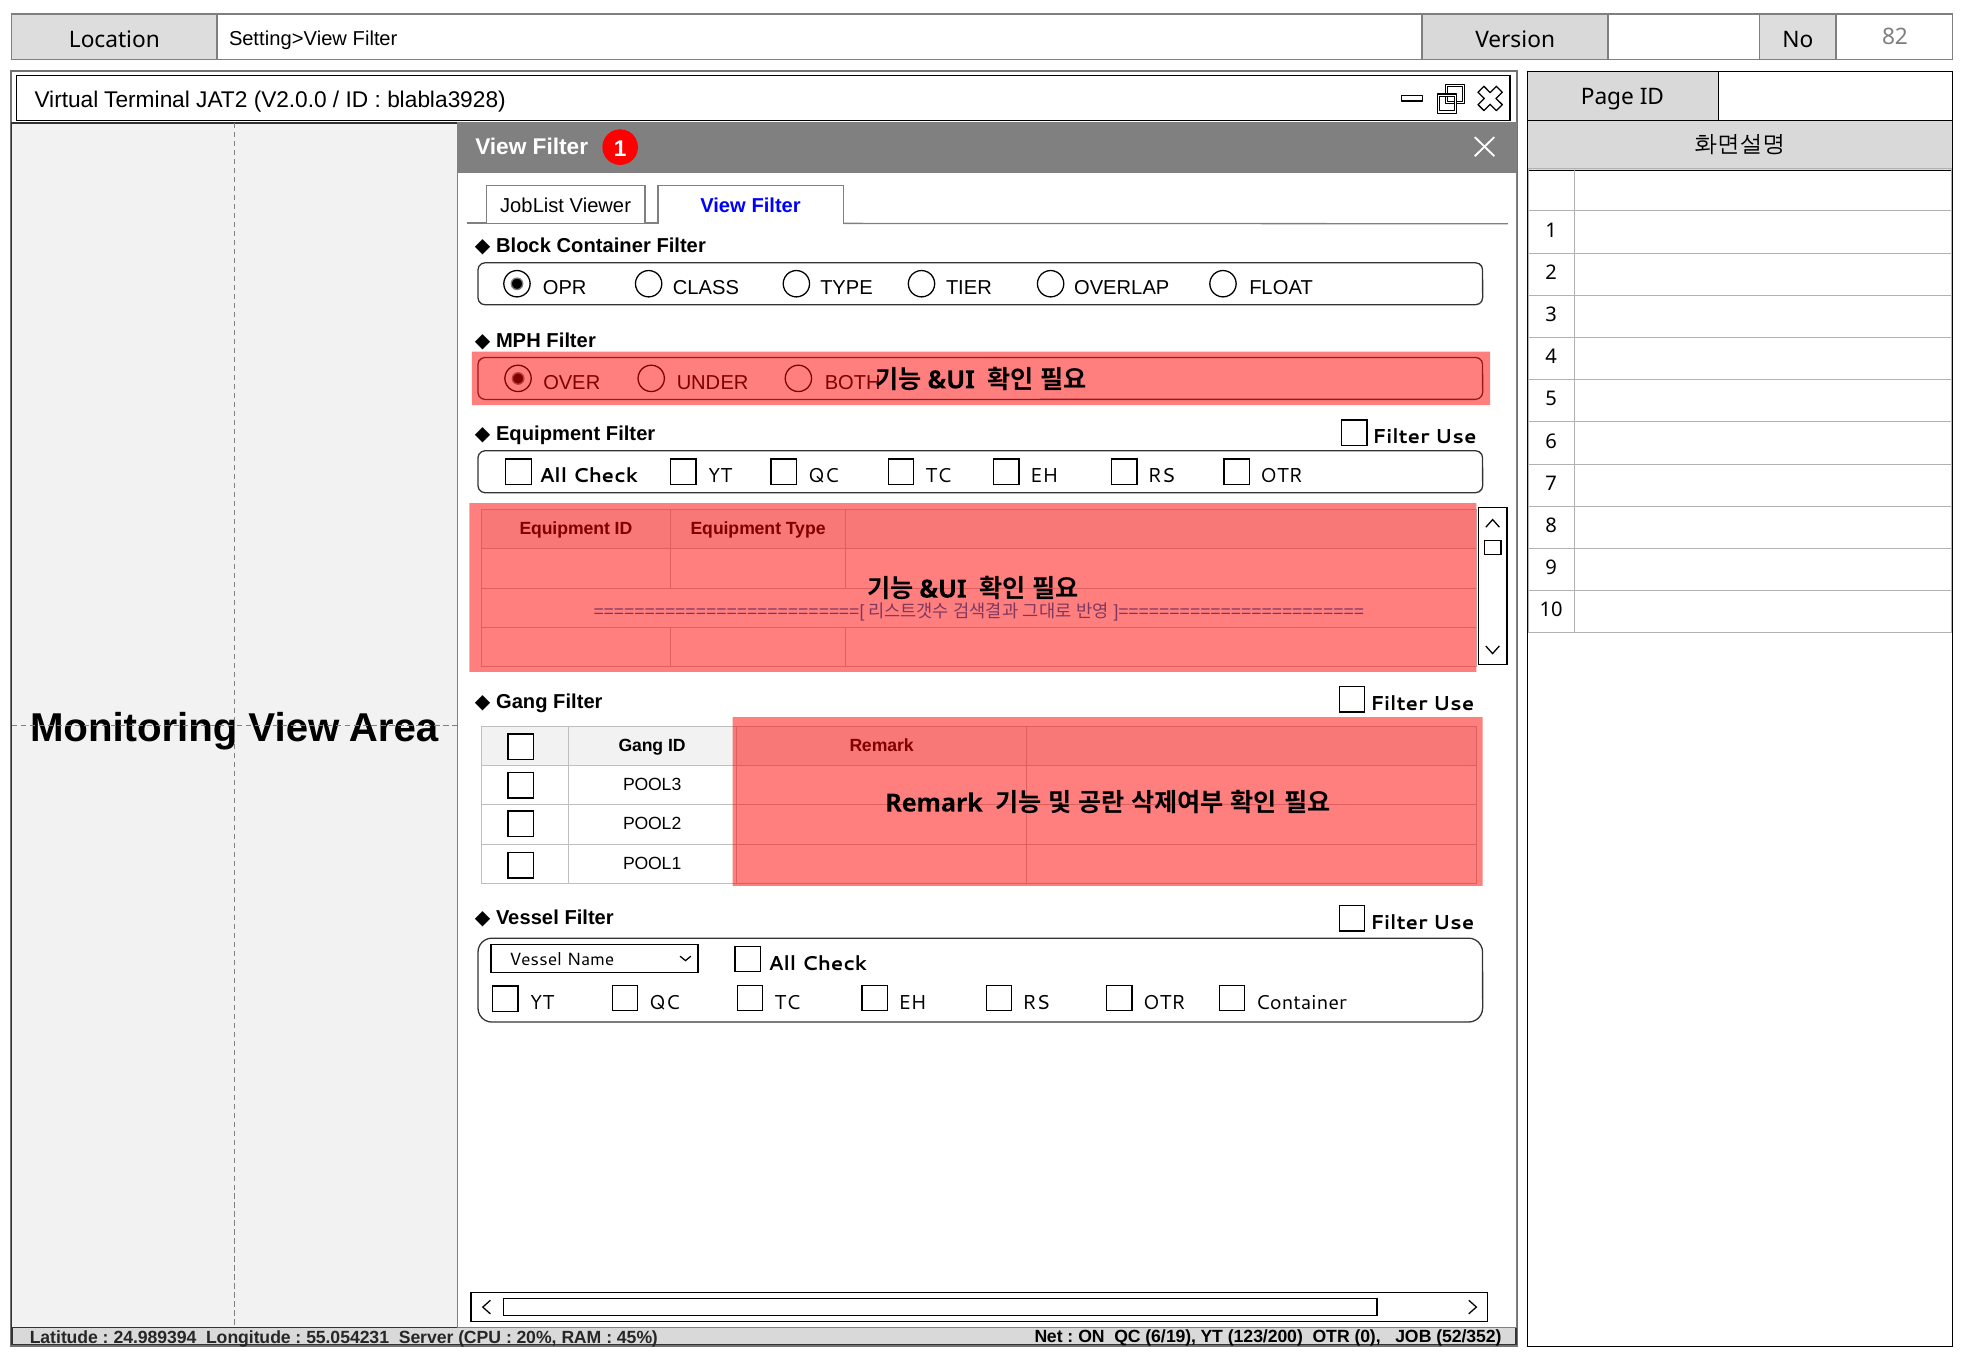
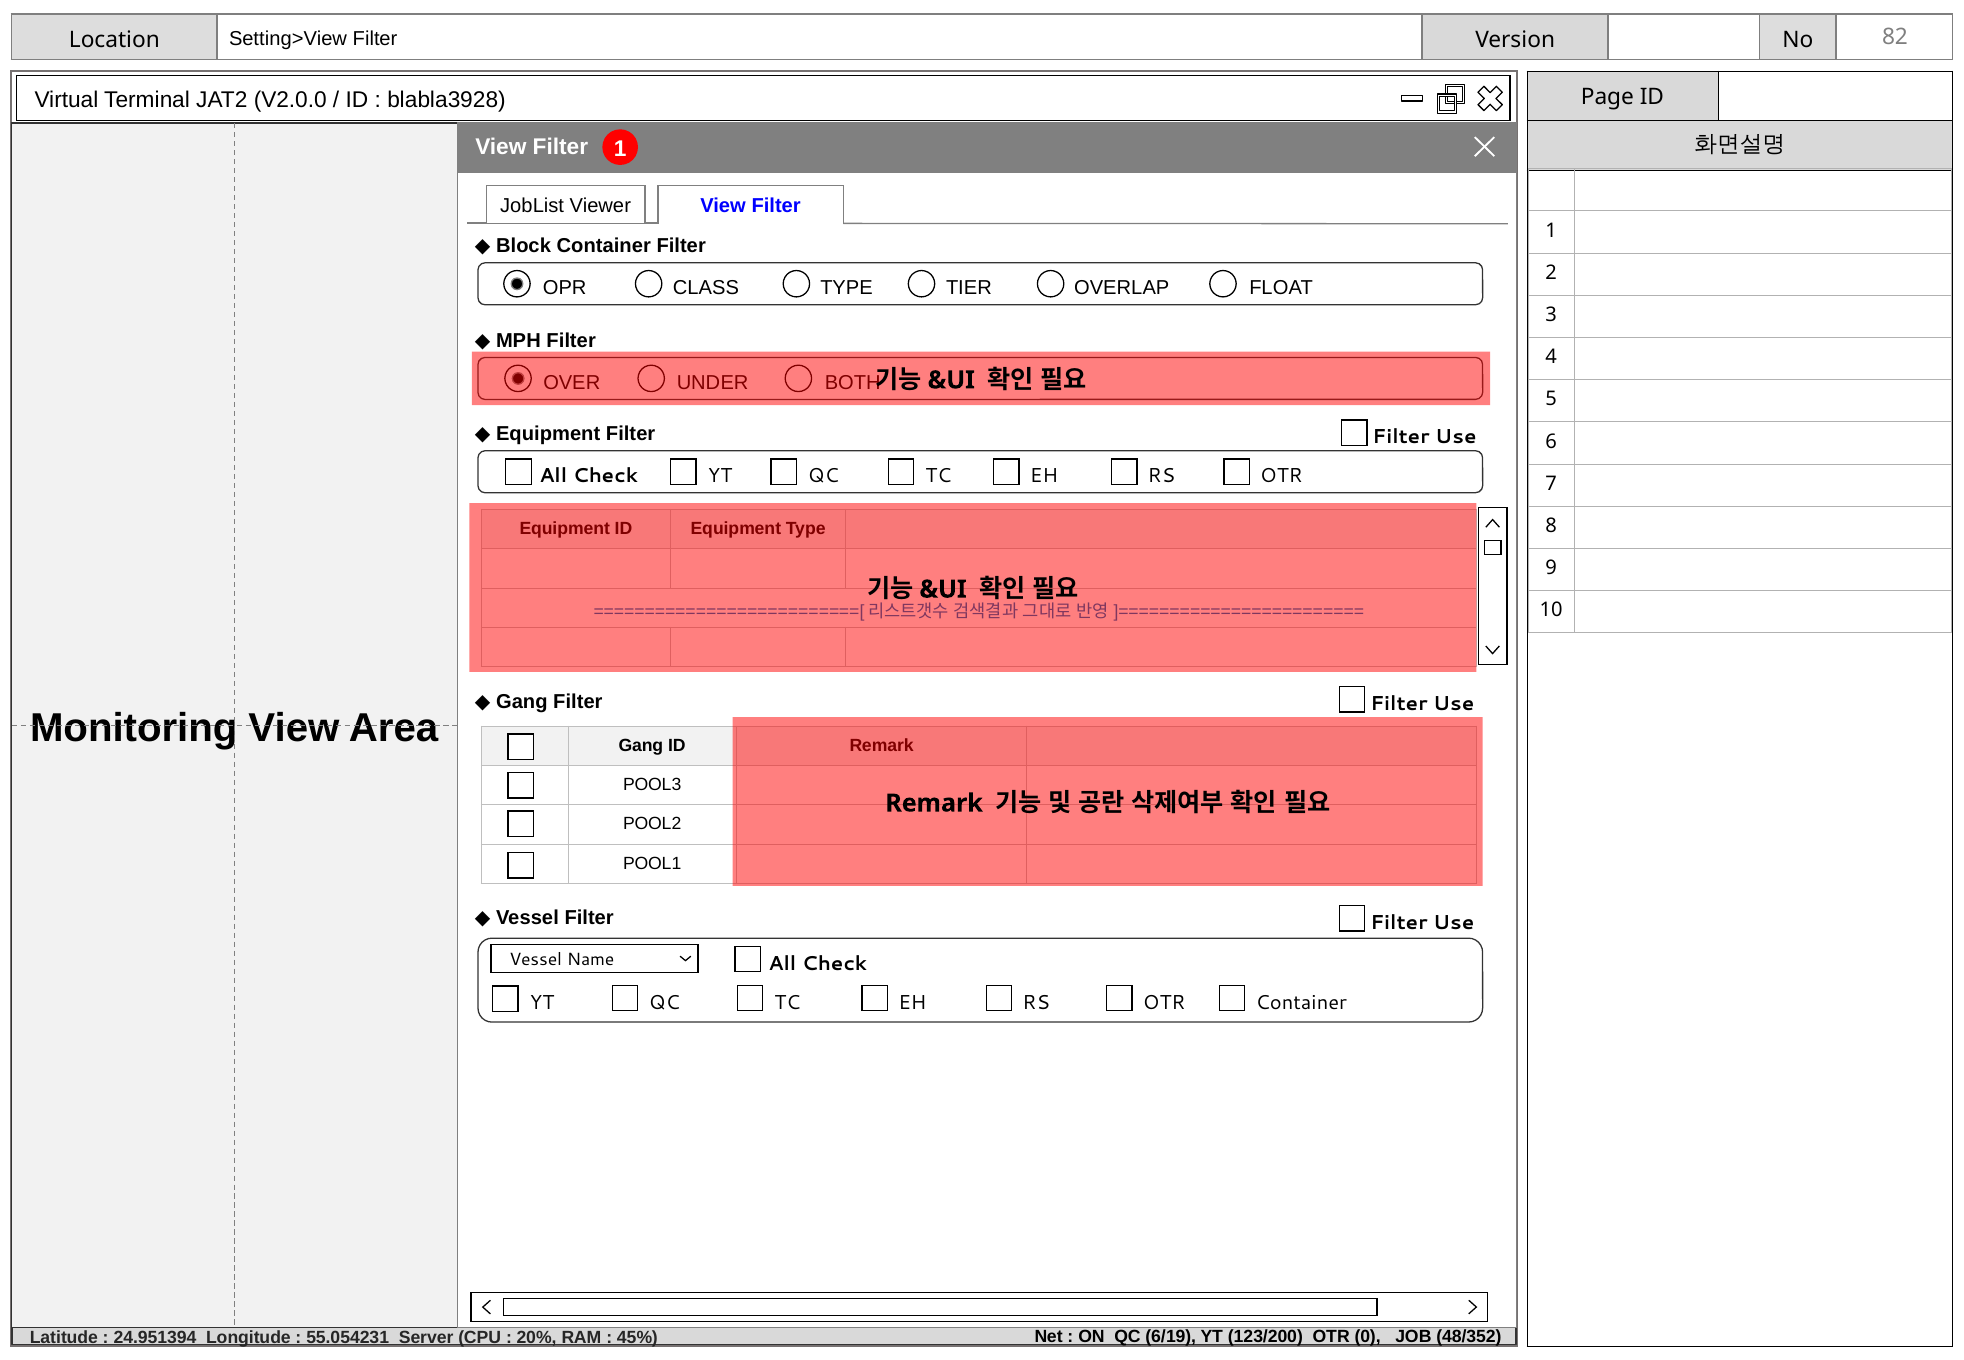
24.989394: 24.989394 -> 24.951394 (155, 1337)
52/352: 52/352 -> 48/352 (1469, 1336)
